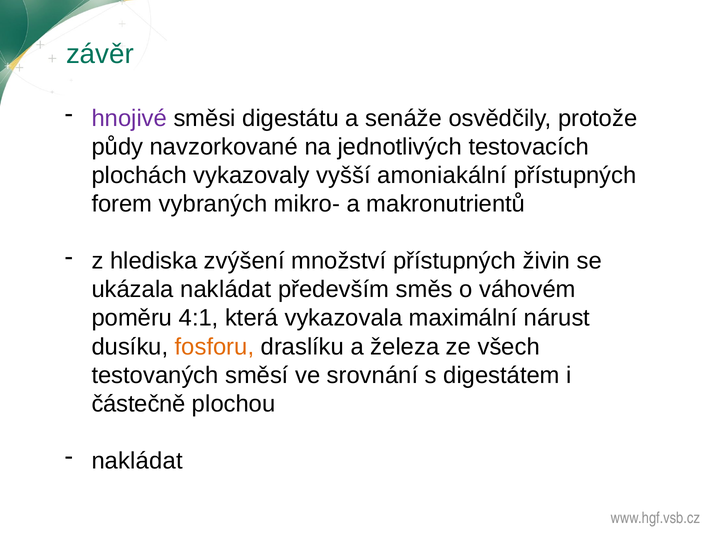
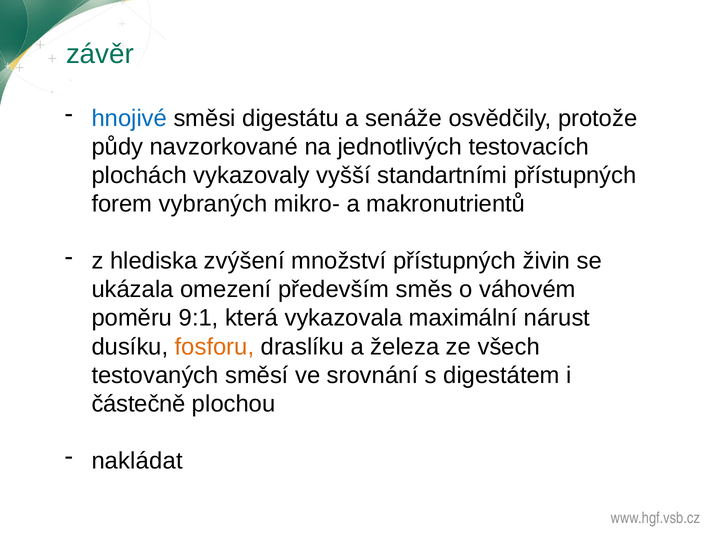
hnojivé colour: purple -> blue (129, 118)
amoniakální: amoniakální -> standartními (442, 176)
ukázala nakládat: nakládat -> omezení (226, 290)
4:1: 4:1 -> 9:1 (199, 318)
